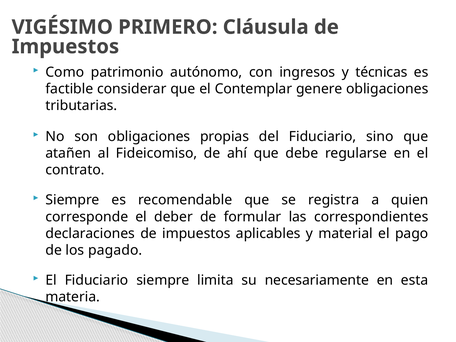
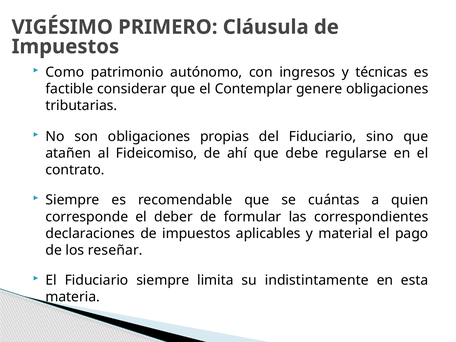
registra: registra -> cuántas (334, 200)
pagado: pagado -> reseñar (115, 250)
necesariamente: necesariamente -> indistintamente (317, 280)
